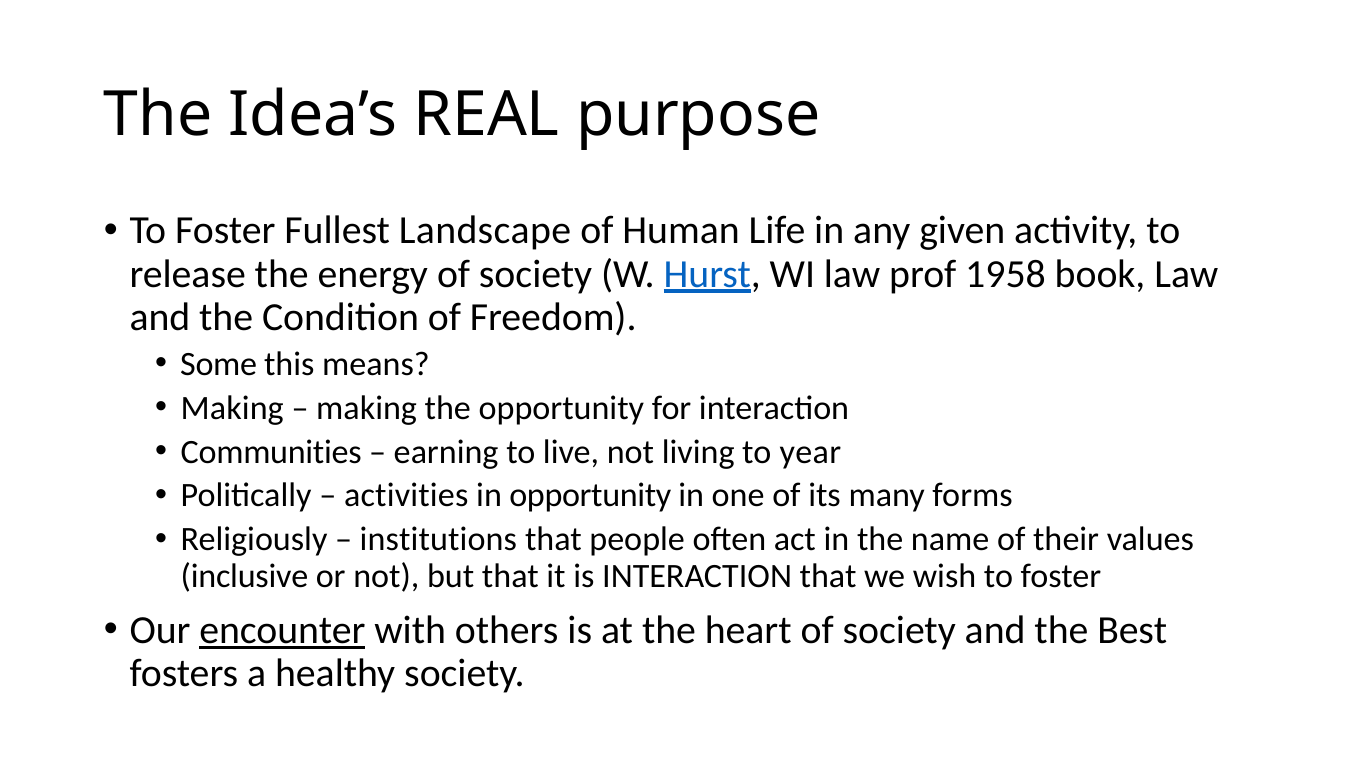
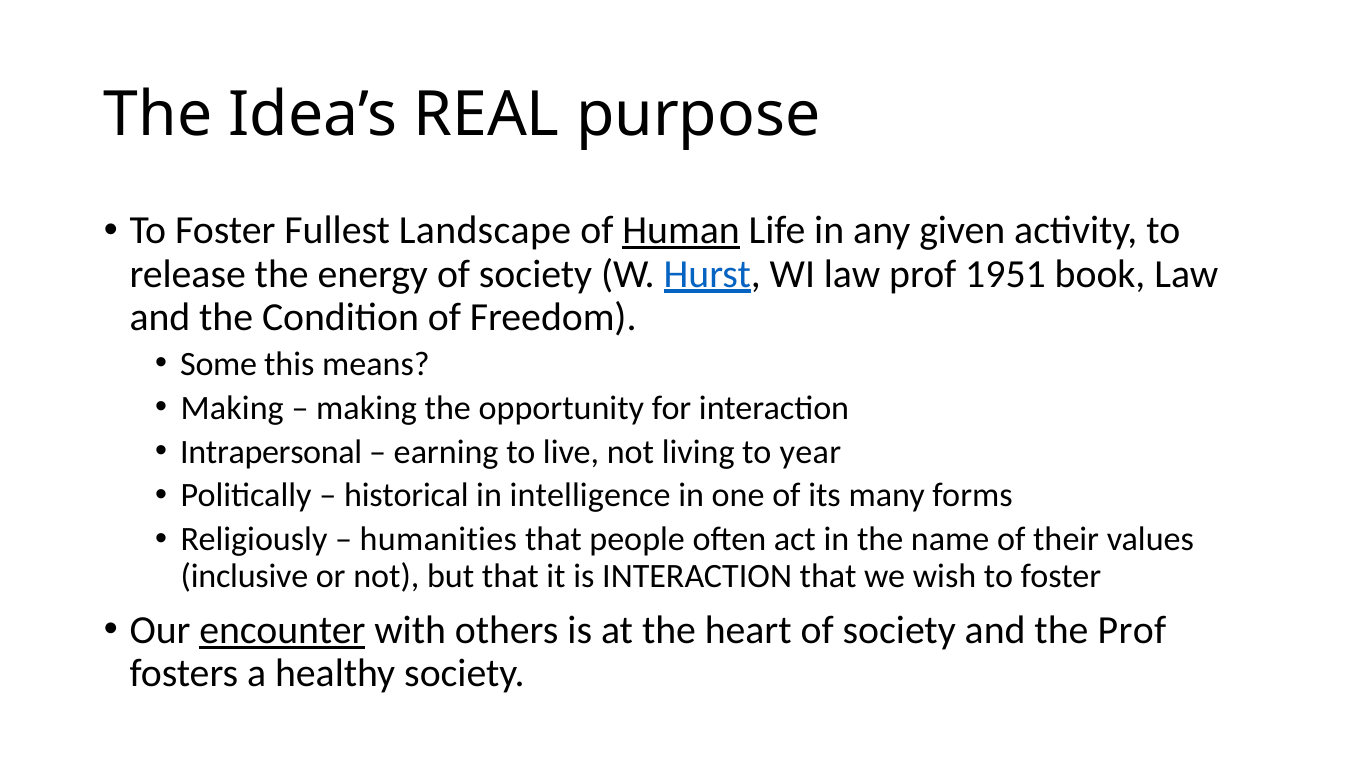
Human underline: none -> present (681, 231)
1958: 1958 -> 1951 (1006, 274)
Communities: Communities -> Intrapersonal (271, 452)
activities: activities -> historical (406, 496)
in opportunity: opportunity -> intelligence (590, 496)
institutions: institutions -> humanities (438, 540)
the Best: Best -> Prof (1132, 631)
